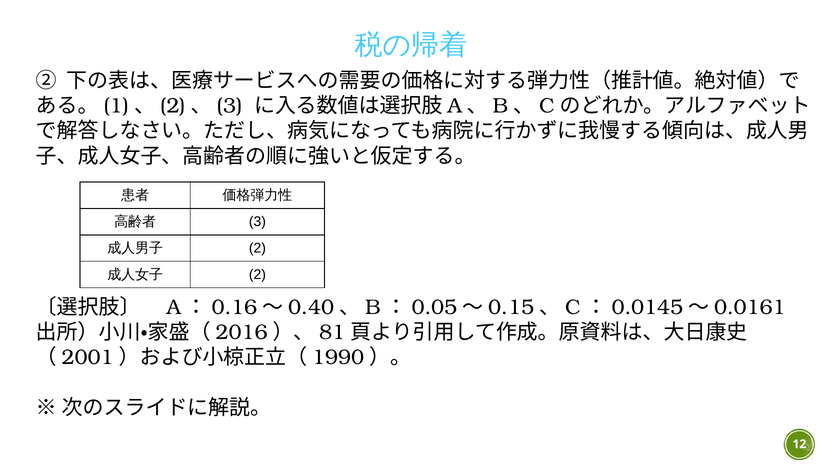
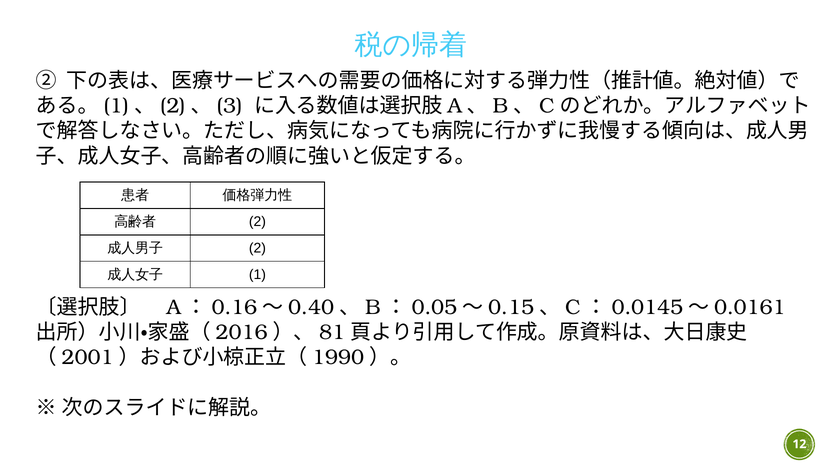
3: 3 -> 2 (257, 222)
2: 2 -> 1 (257, 274)
